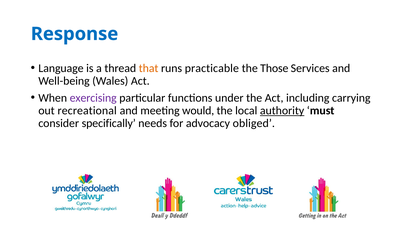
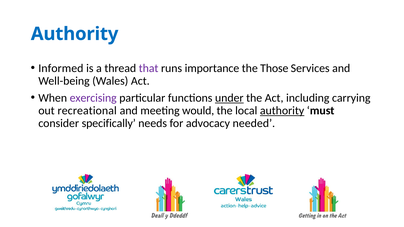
Response: Response -> Authority (75, 34)
Language: Language -> Informed (61, 68)
that colour: orange -> purple (149, 68)
practicable: practicable -> importance (212, 68)
under underline: none -> present (229, 98)
obliged: obliged -> needed (254, 123)
